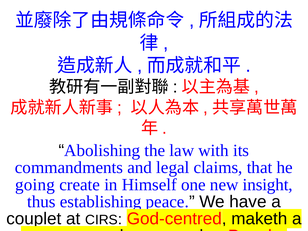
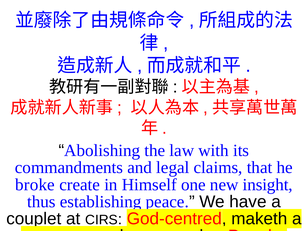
going: going -> broke (35, 185)
